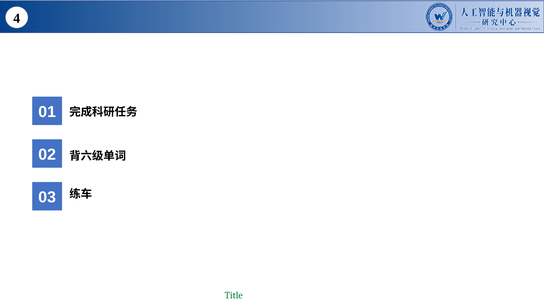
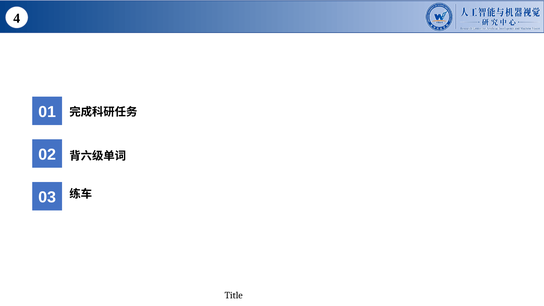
Title colour: green -> black (234, 295)
